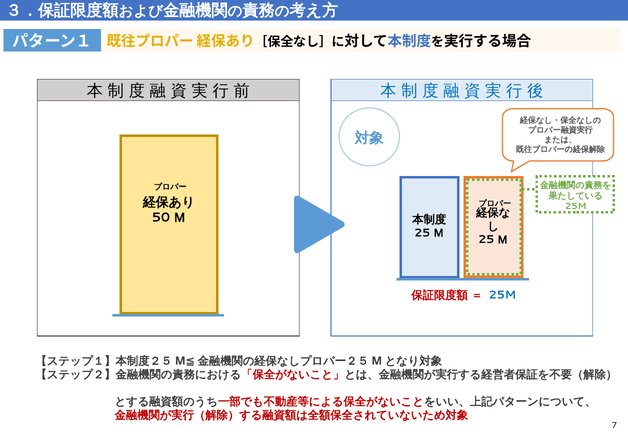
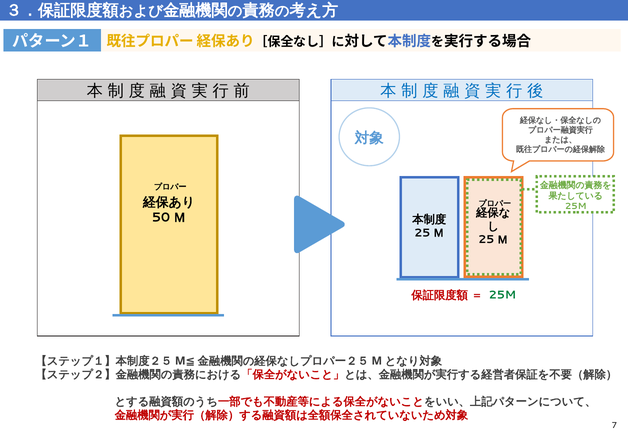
25M colour: blue -> green (502, 295)
